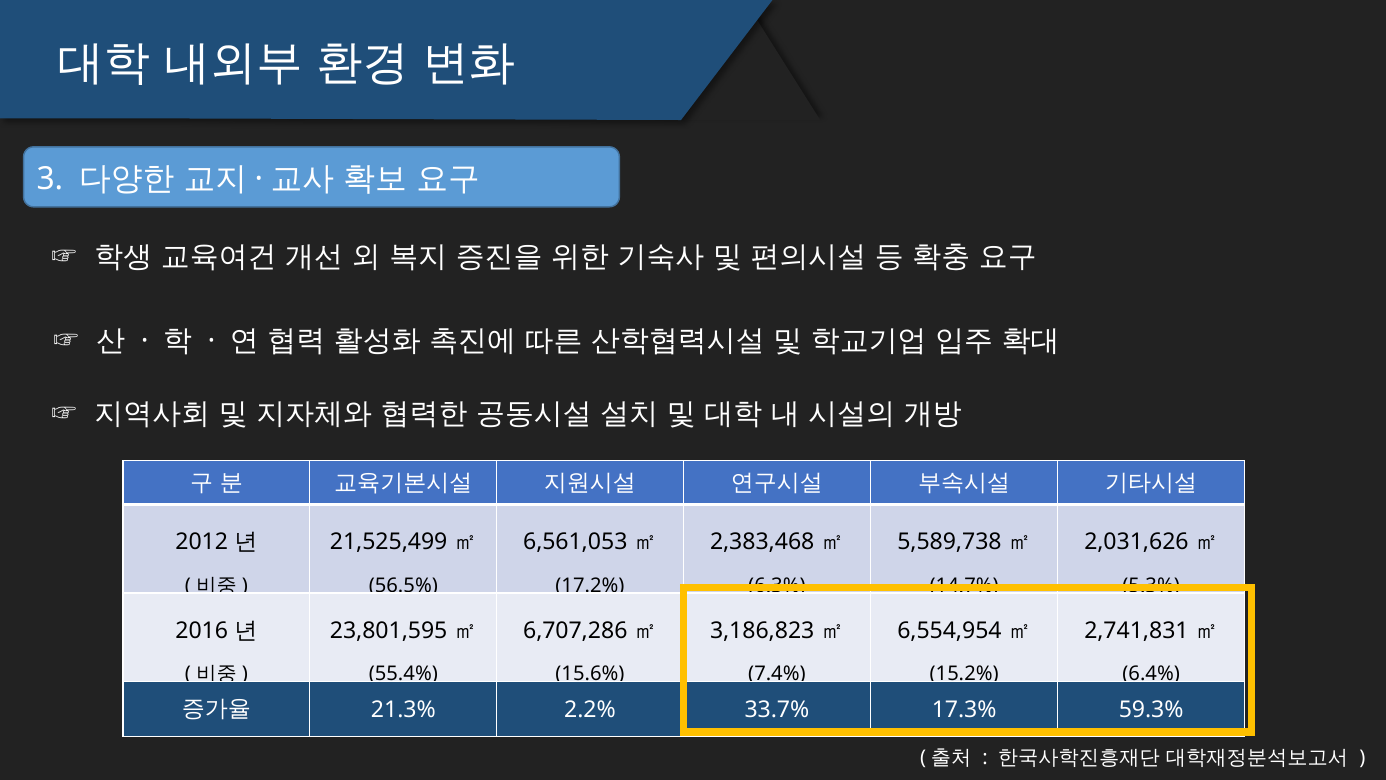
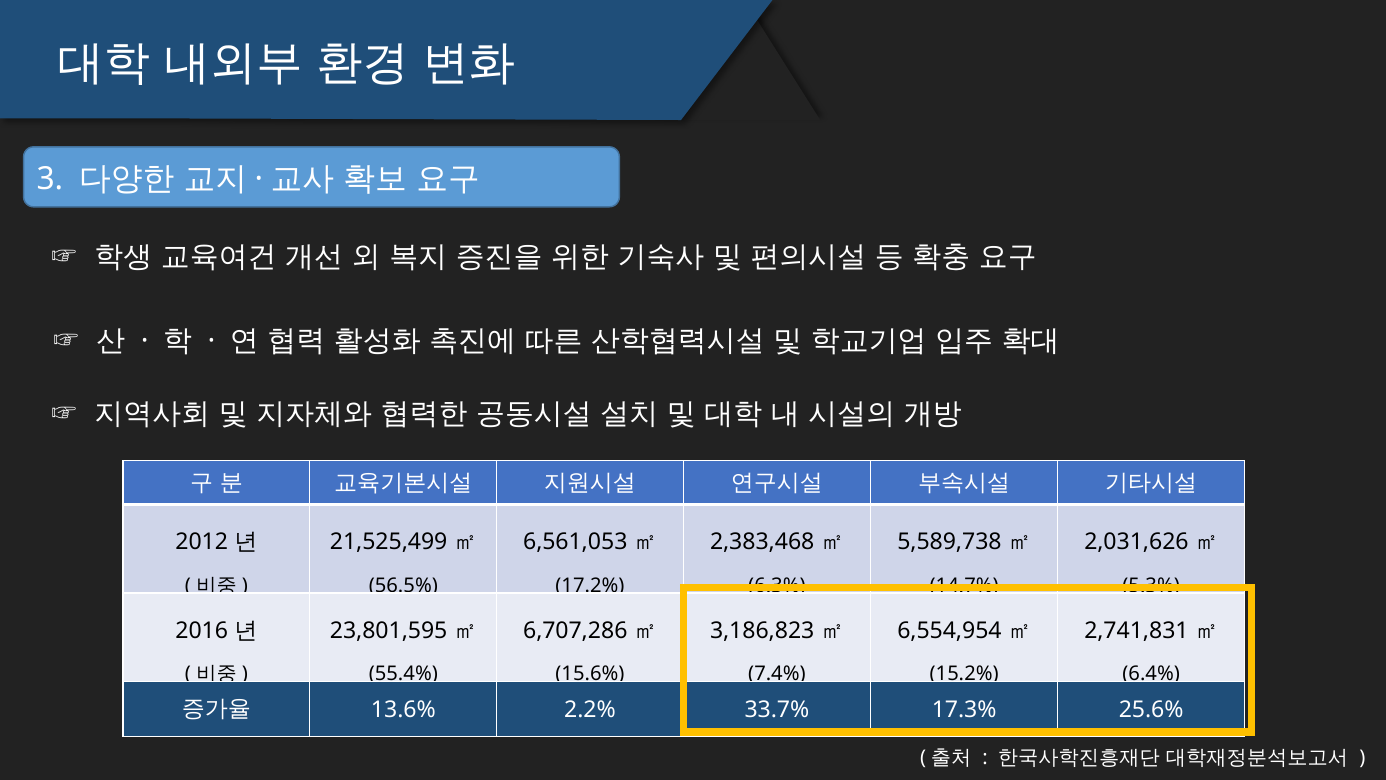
21.3%: 21.3% -> 13.6% (403, 710)
59.3%: 59.3% -> 25.6% (1151, 710)
